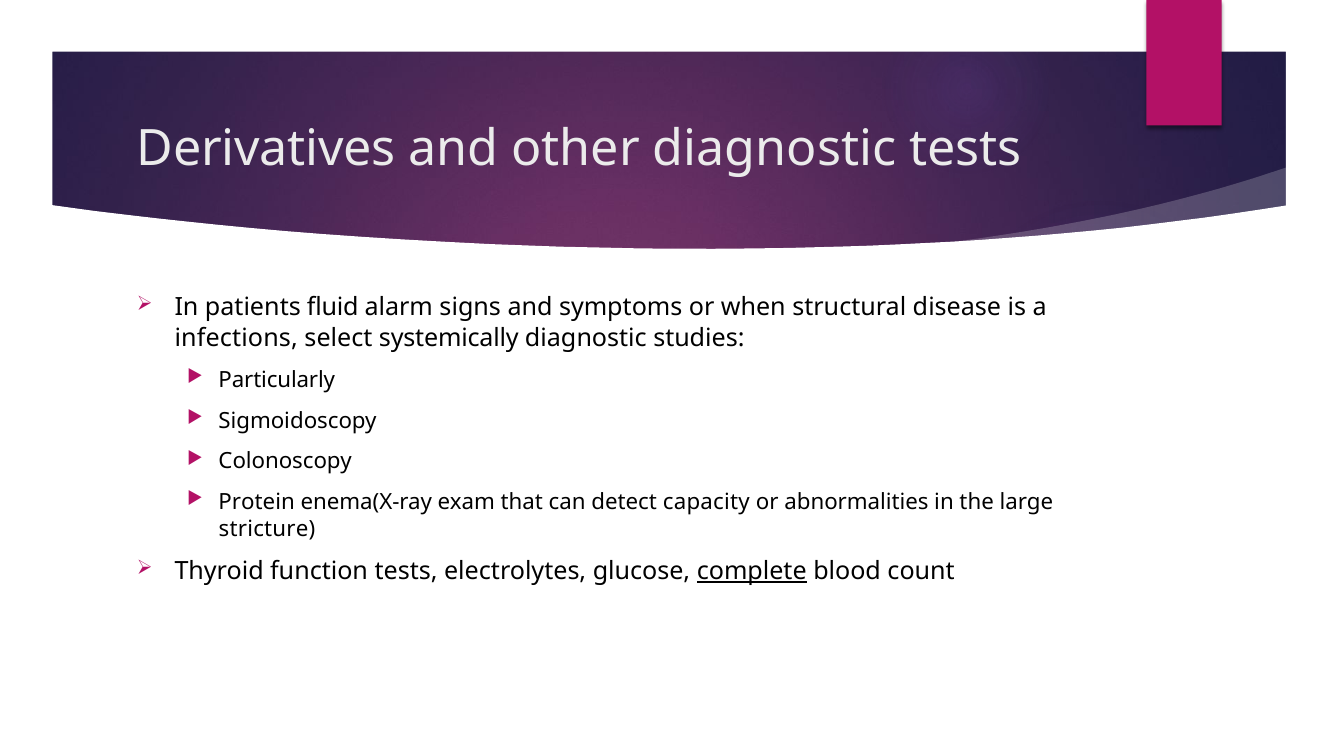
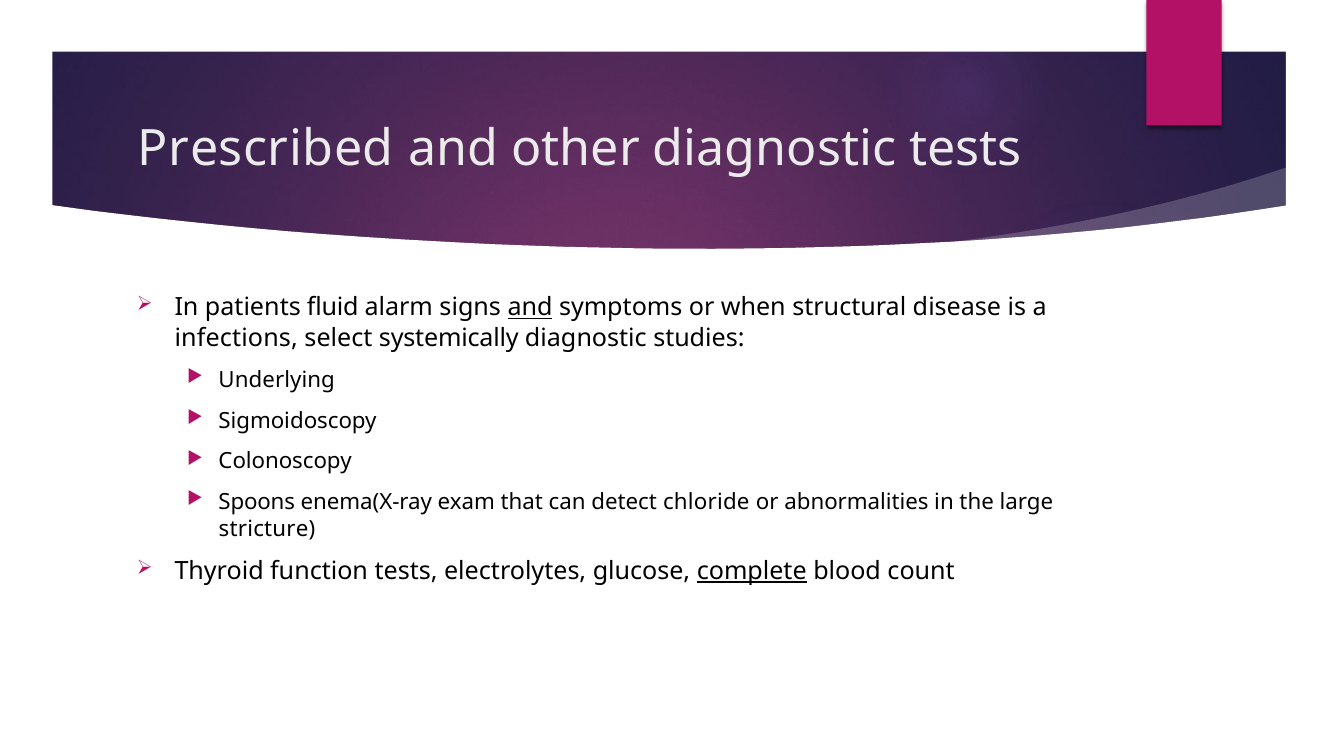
Derivatives: Derivatives -> Prescribed (266, 149)
and underline: none -> present (530, 308)
Particularly: Particularly -> Underlying (277, 380)
Protein: Protein -> Spoons (257, 502)
capacity: capacity -> chloride (706, 502)
